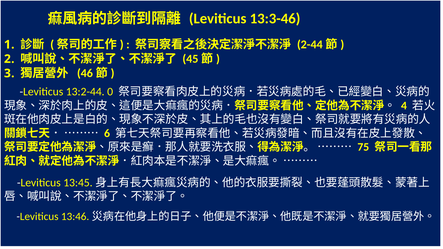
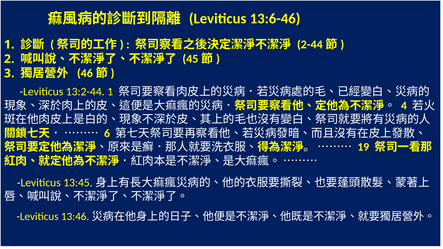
13:3-46: 13:3-46 -> 13:6-46 (275, 19)
13:2-44 0: 0 -> 1 (110, 92)
75: 75 -> 19 (363, 147)
